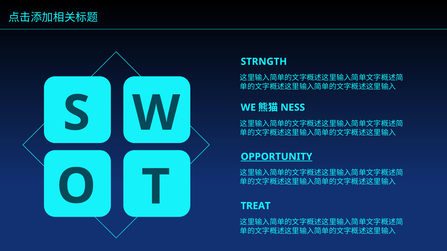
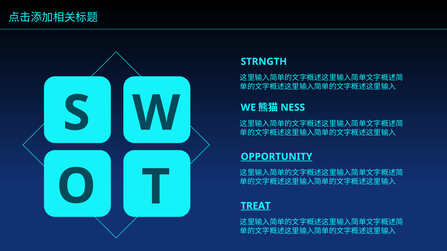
TREAT underline: none -> present (256, 206)
